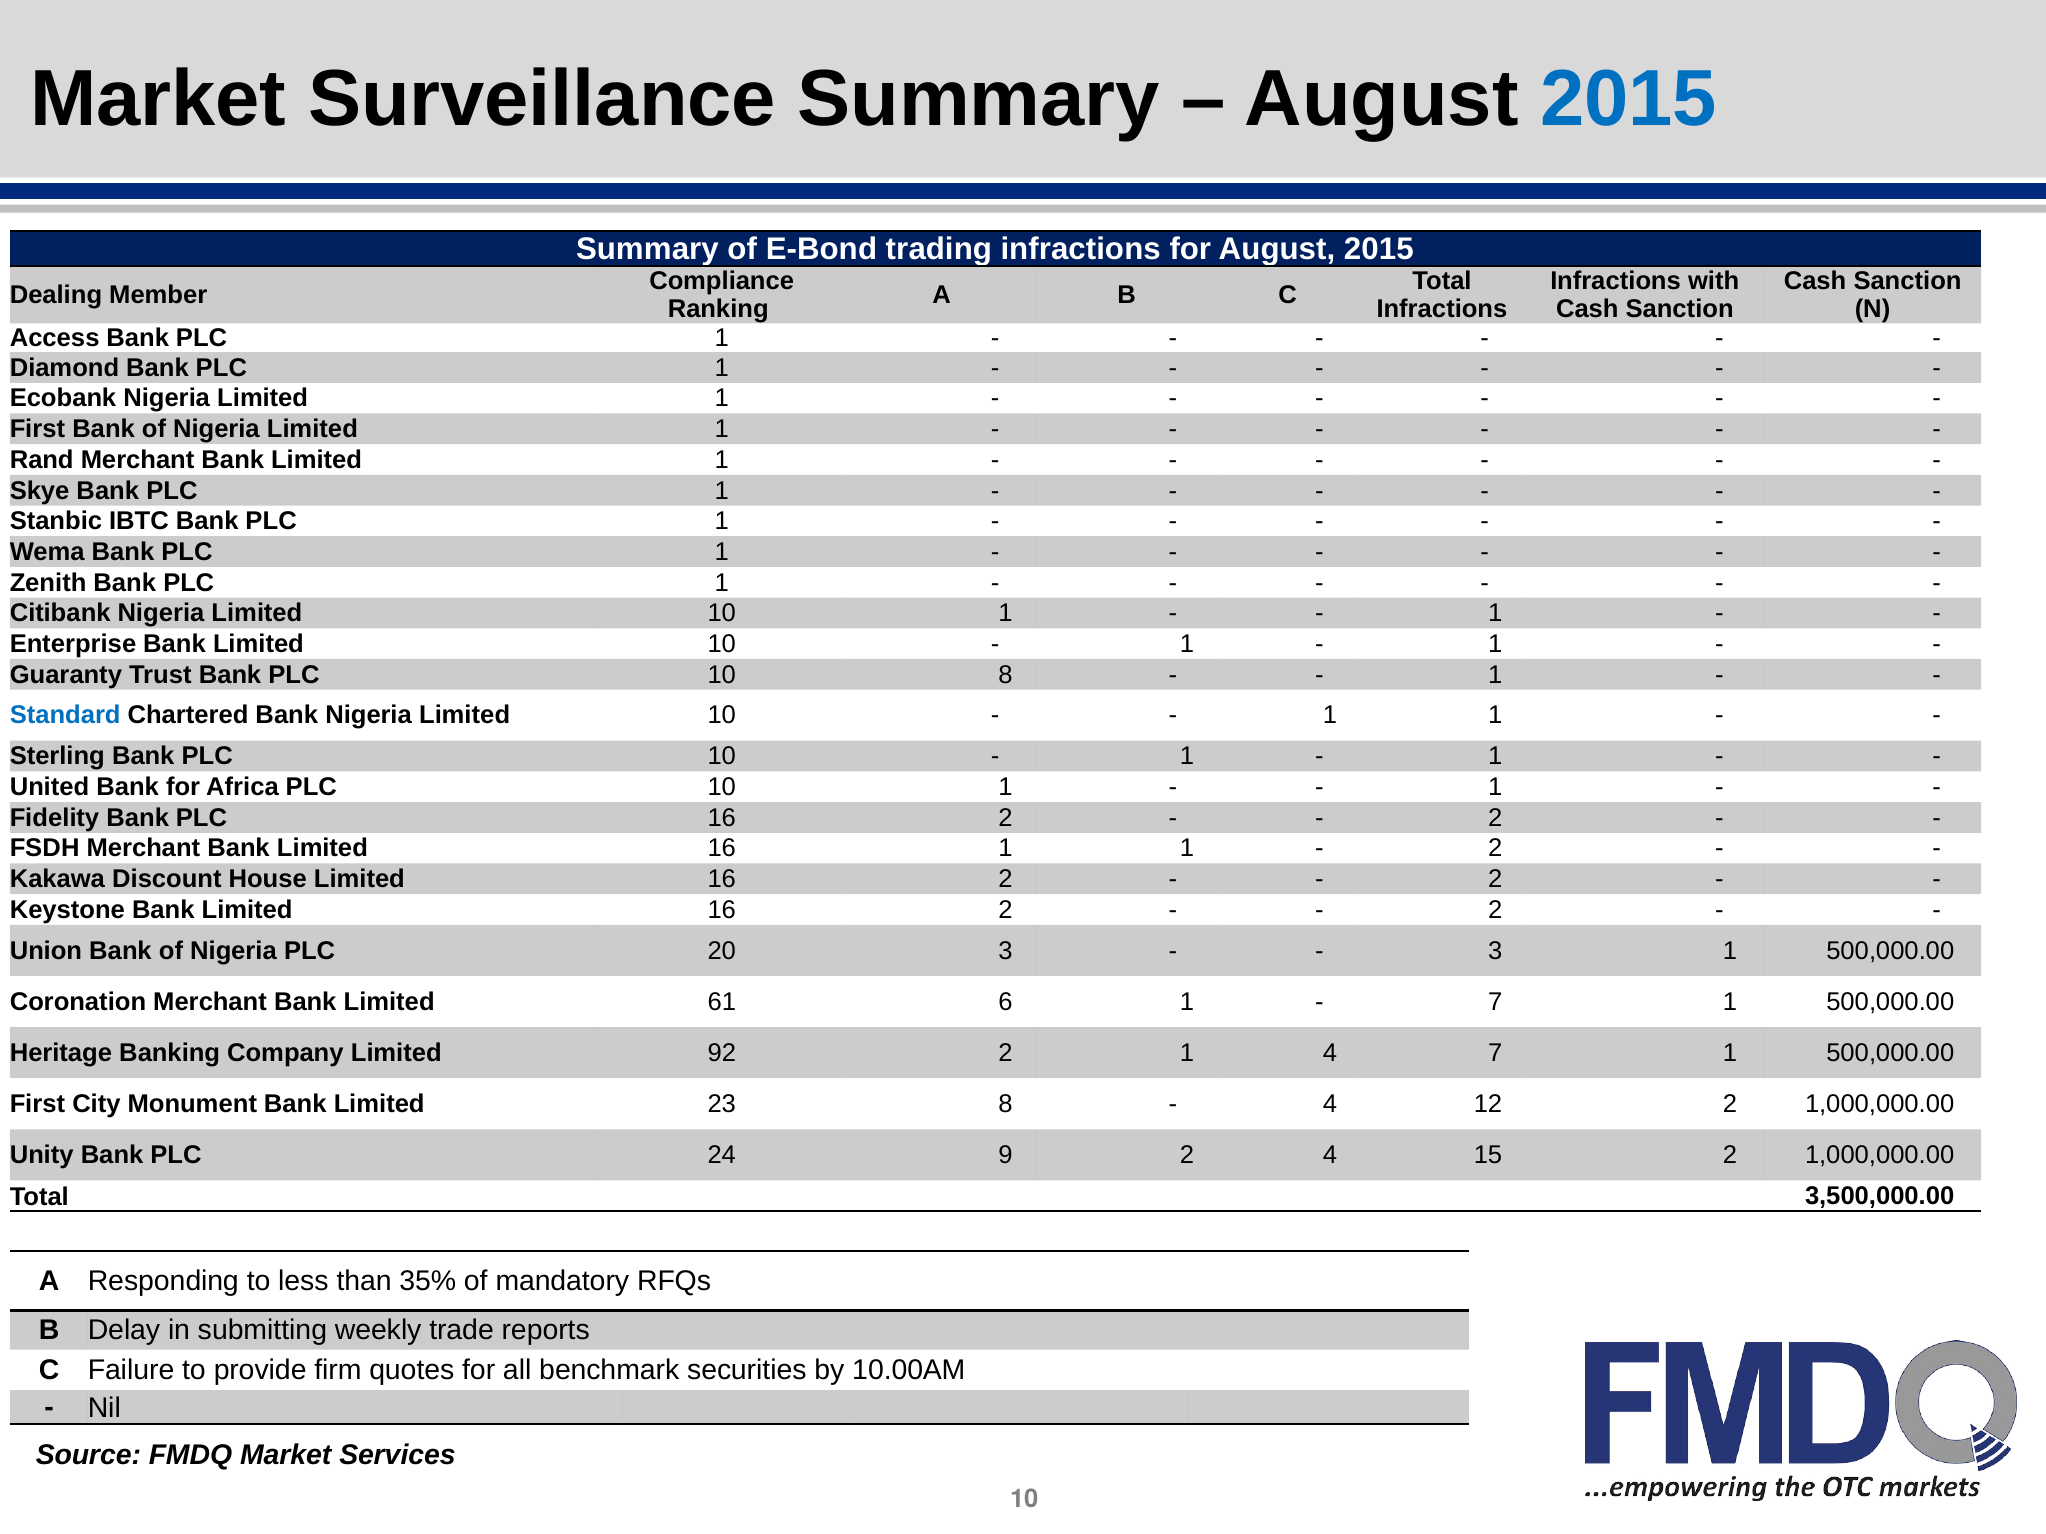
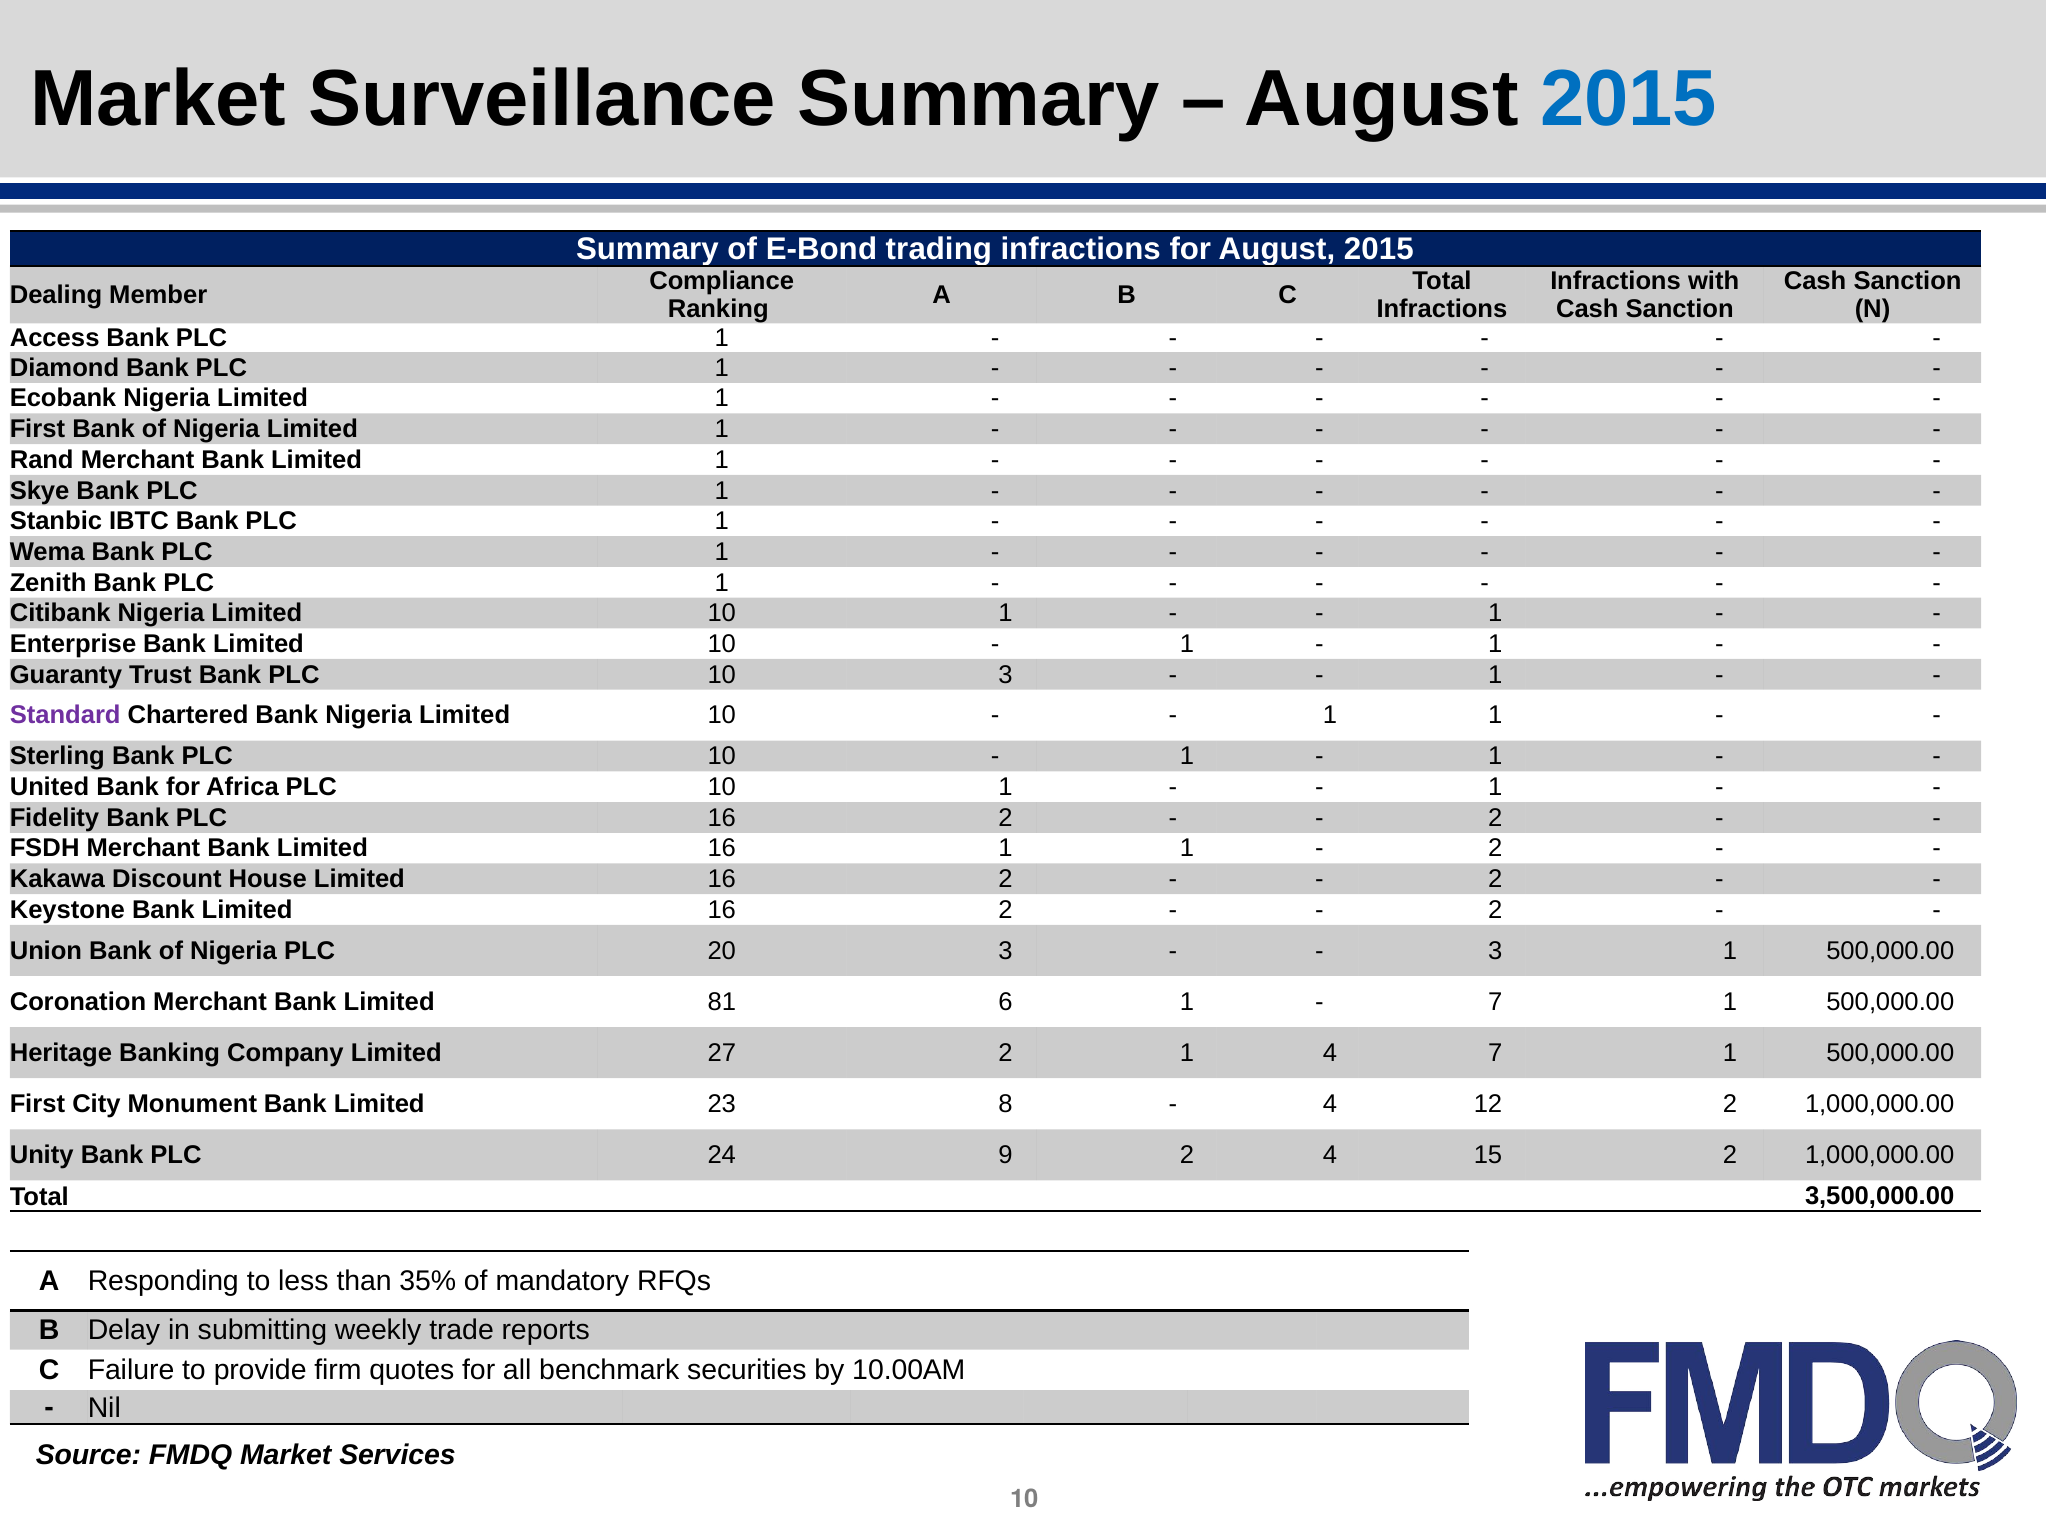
10 8: 8 -> 3 (1006, 675)
Standard colour: blue -> purple (65, 716)
61: 61 -> 81 (722, 1002)
92: 92 -> 27 (722, 1053)
